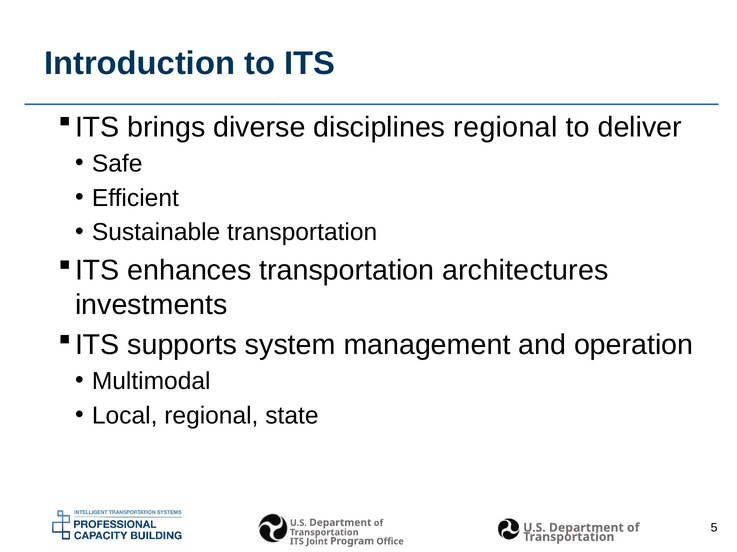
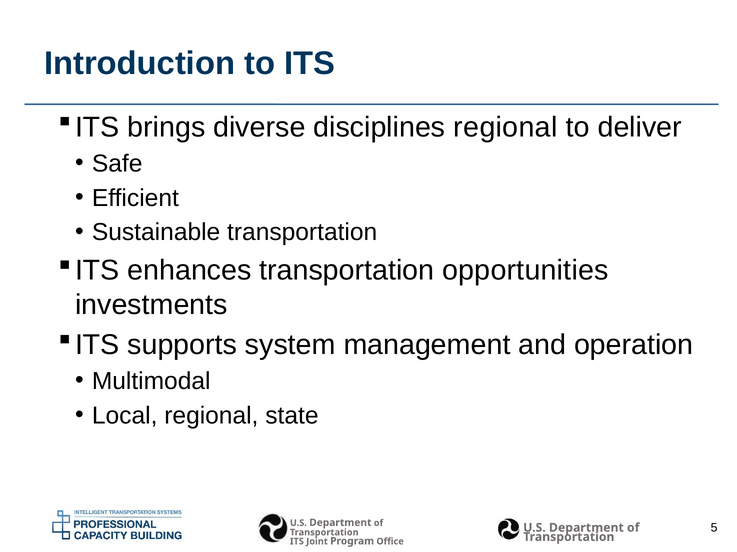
architectures: architectures -> opportunities (525, 271)
